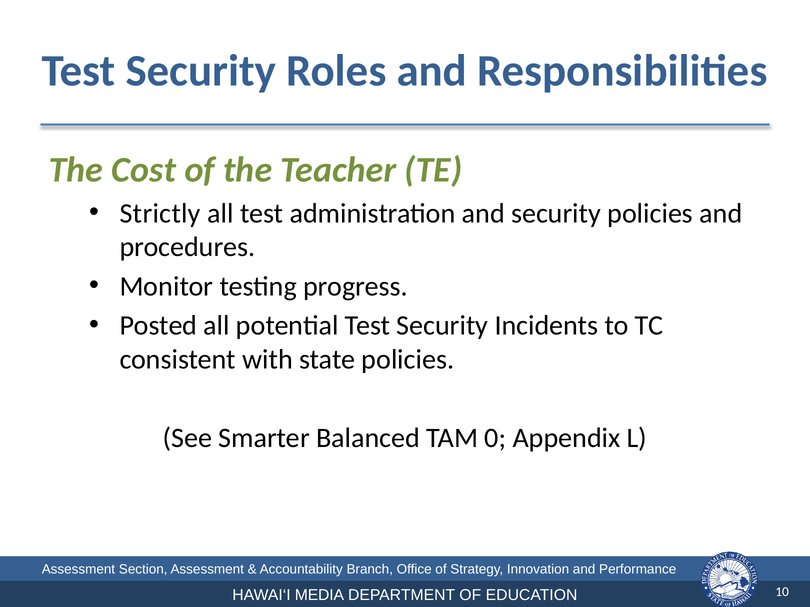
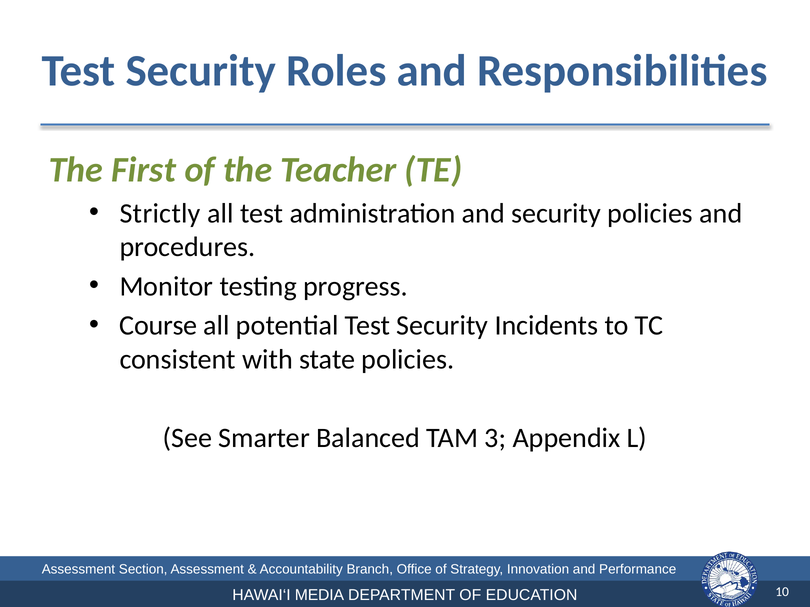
Cost: Cost -> First (144, 170)
Posted: Posted -> Course (158, 326)
0: 0 -> 3 (495, 438)
